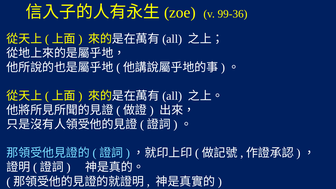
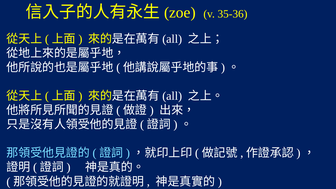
99-36: 99-36 -> 35-36 (233, 14)
